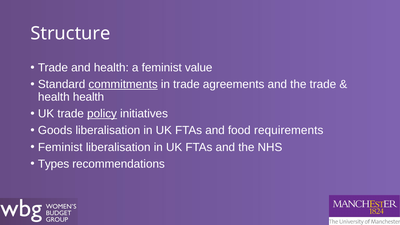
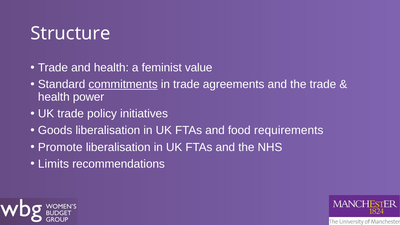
health health: health -> power (89, 97)
policy underline: present -> none (102, 114)
Feminist: Feminist -> Promote (60, 147)
Types: Types -> Limits (53, 164)
